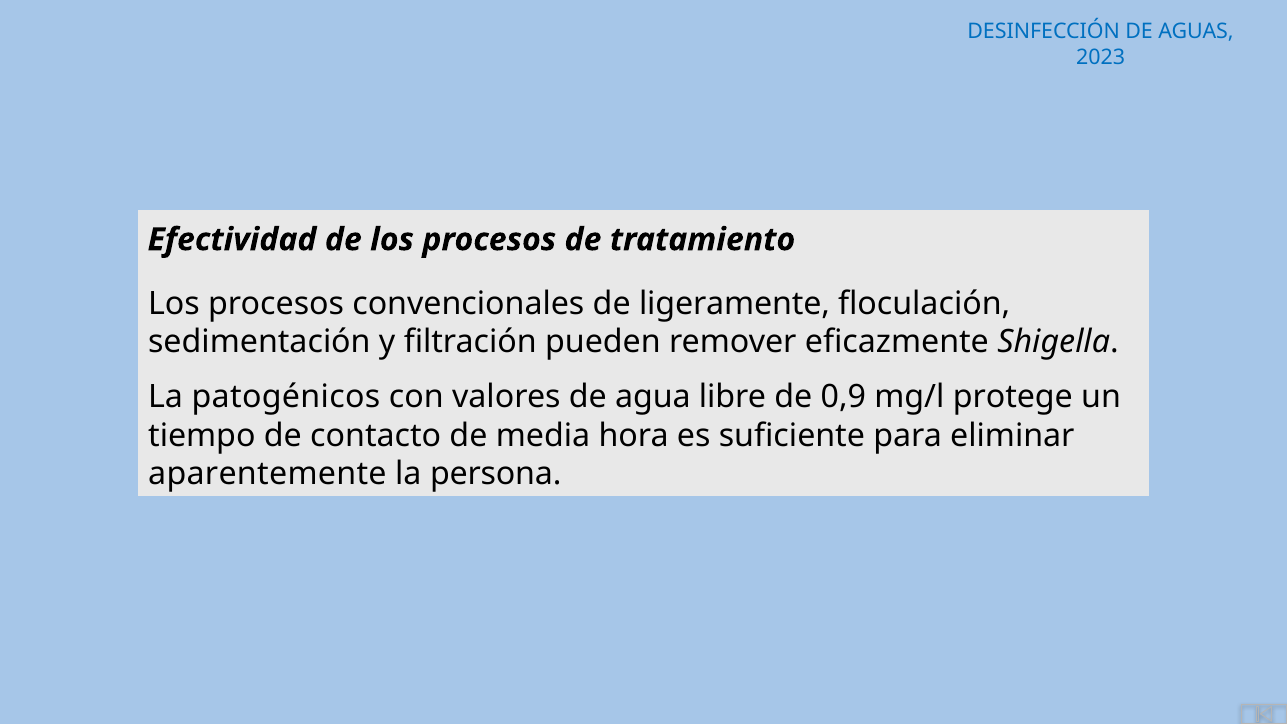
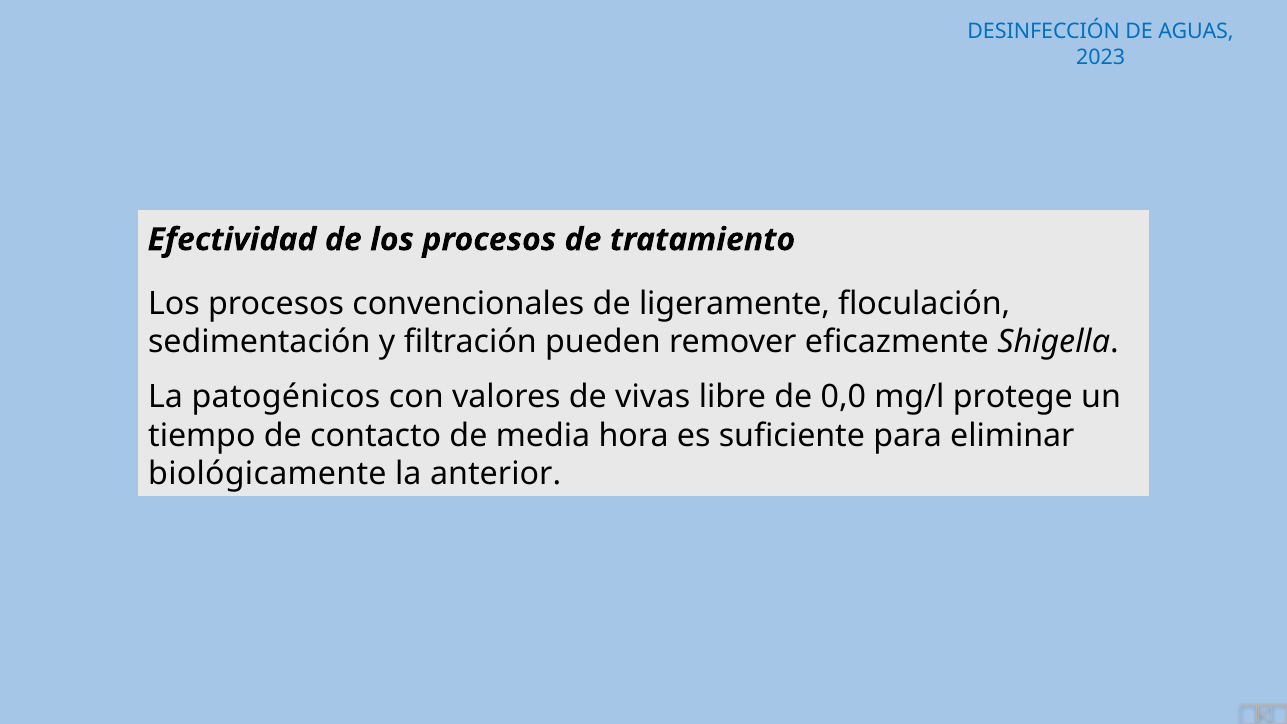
agua: agua -> vivas (653, 397)
0,9: 0,9 -> 0,0 (843, 397)
aparentemente: aparentemente -> biológicamente (267, 474)
persona: persona -> anterior (496, 474)
